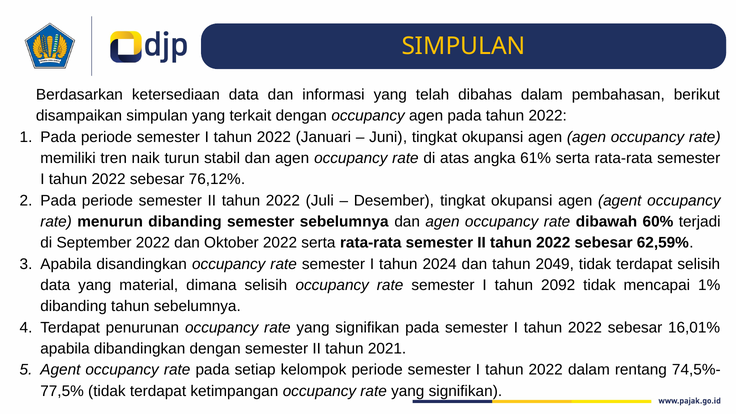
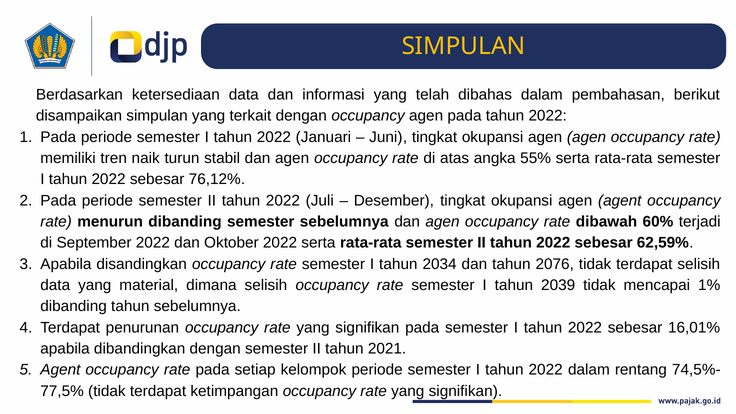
61%: 61% -> 55% (536, 158)
2024: 2024 -> 2034 (440, 264)
2049: 2049 -> 2076 (555, 264)
2092: 2092 -> 2039 (558, 285)
